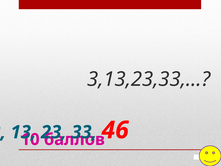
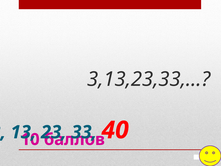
46: 46 -> 40 (115, 130)
